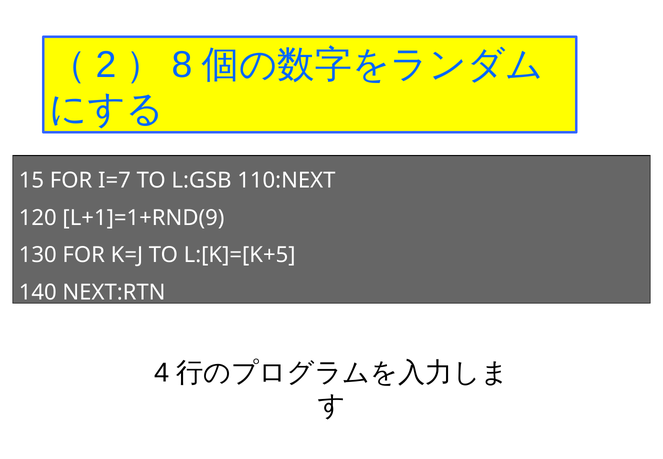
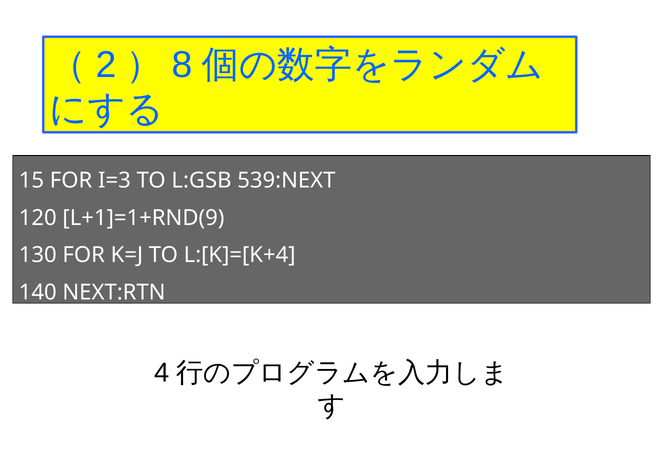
I=7: I=7 -> I=3 (114, 180)
110:NEXT: 110:NEXT -> 539:NEXT (286, 180)
L:[K]=[K+5: L:[K]=[K+5 -> L:[K]=[K+4 (240, 255)
